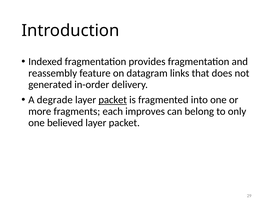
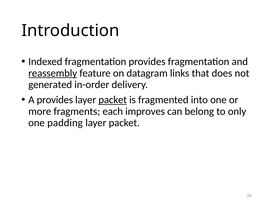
reassembly underline: none -> present (53, 73)
A degrade: degrade -> provides (55, 100)
believed: believed -> padding (65, 123)
